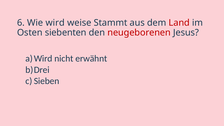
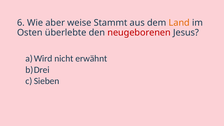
wird: wird -> aber (55, 23)
Land colour: red -> orange (179, 23)
siebenten: siebenten -> überlebte (66, 33)
